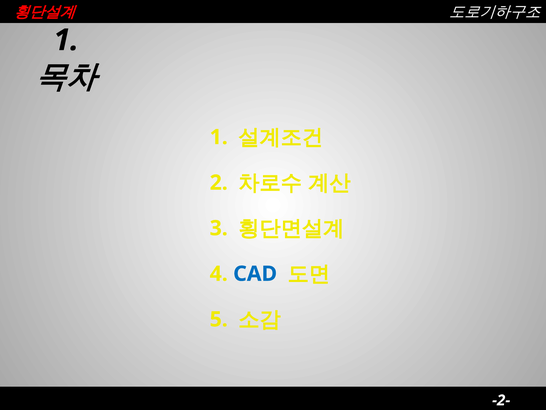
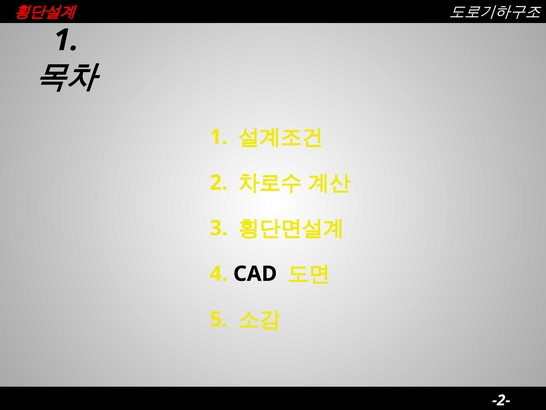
CAD colour: blue -> black (255, 273)
